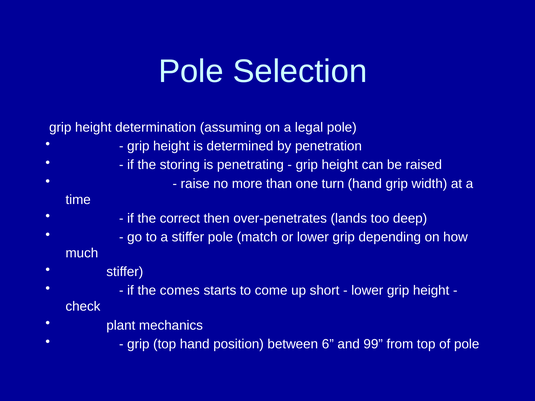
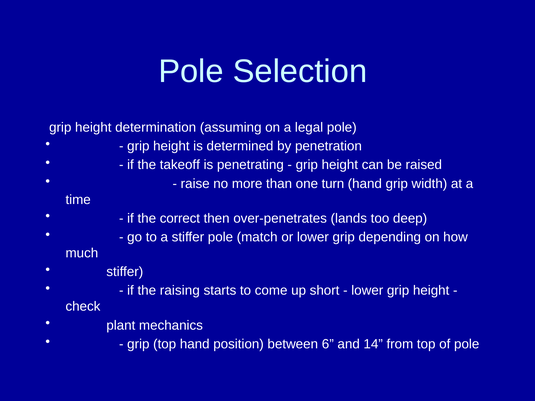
storing: storing -> takeoff (180, 165)
comes: comes -> raising (180, 291)
99: 99 -> 14 (373, 344)
